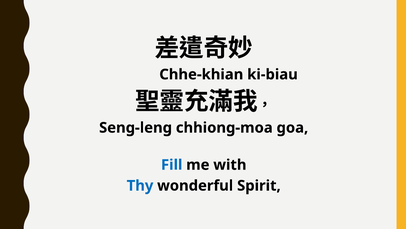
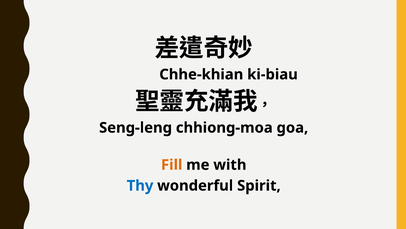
Fill colour: blue -> orange (172, 164)
